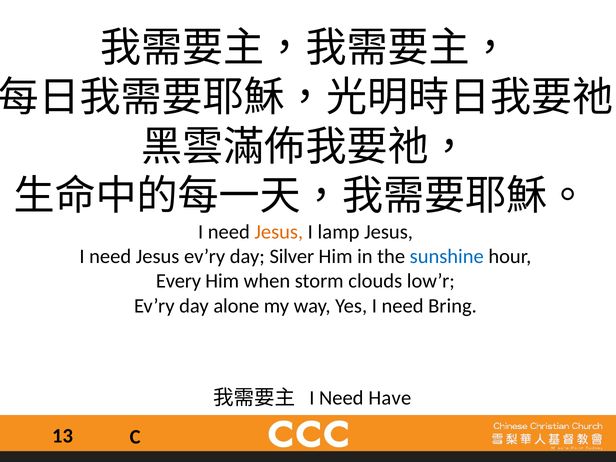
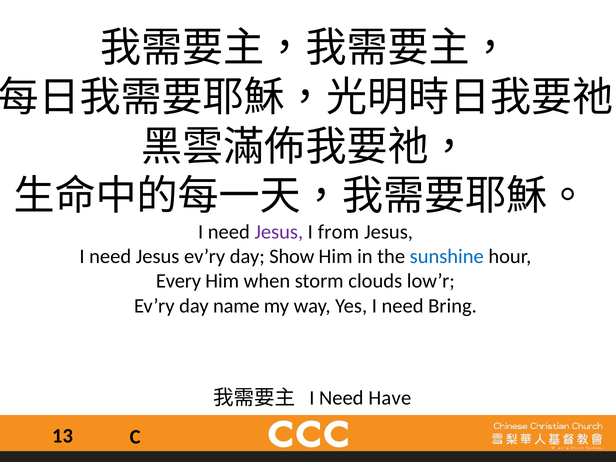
Jesus colour: orange -> purple (279, 232)
lamp: lamp -> from (338, 232)
Silver: Silver -> Show (292, 256)
alone: alone -> name (236, 306)
